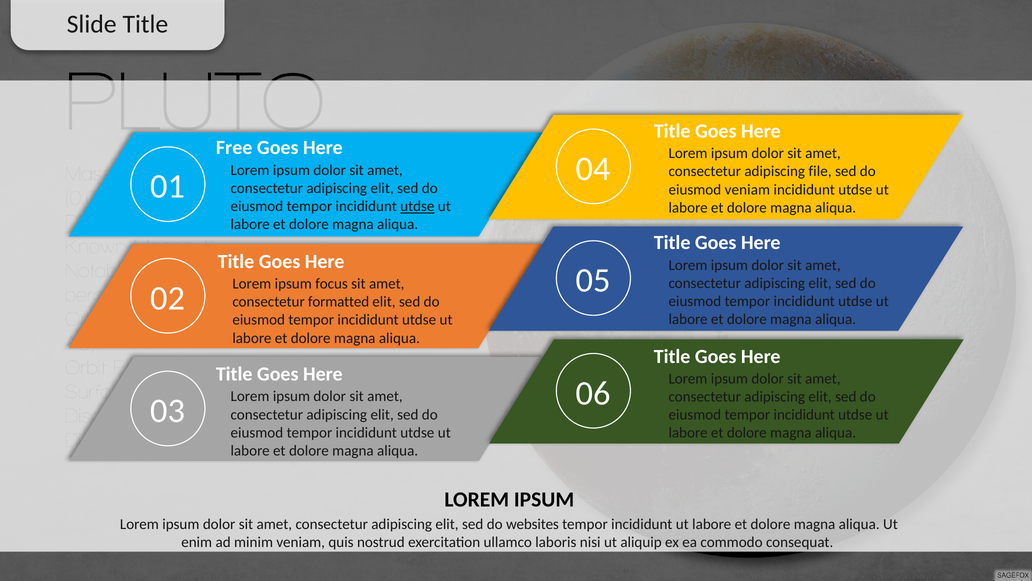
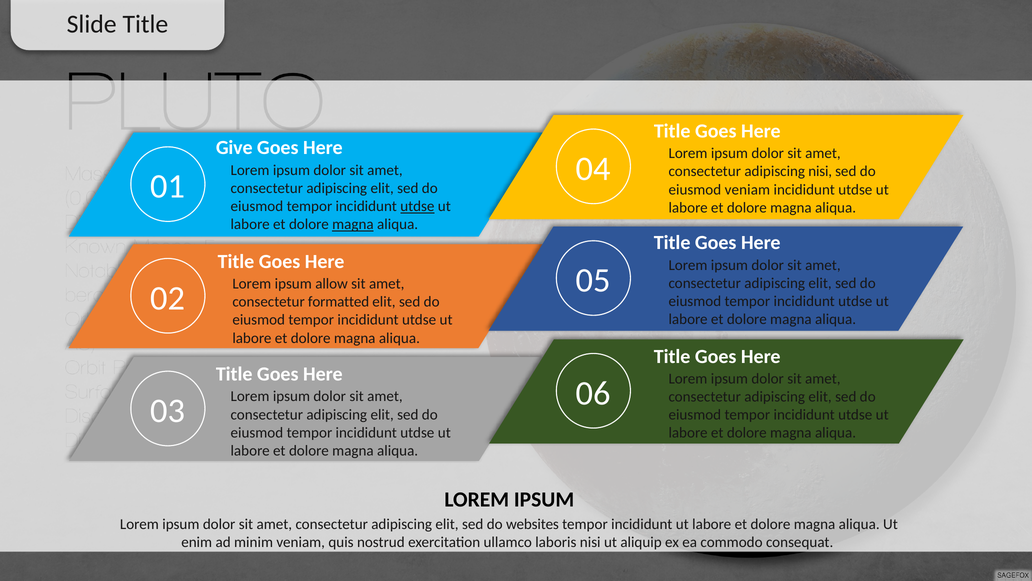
Free: Free -> Give (234, 148)
adipiscing file: file -> nisi (820, 171)
magna underline: none -> present (353, 224)
focus: focus -> allow (332, 284)
